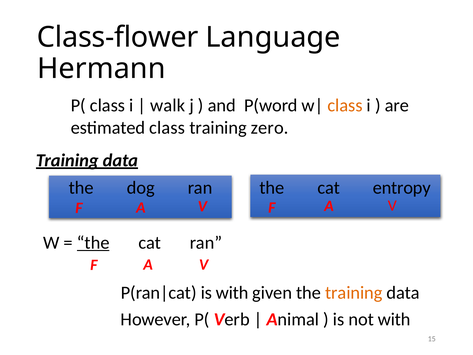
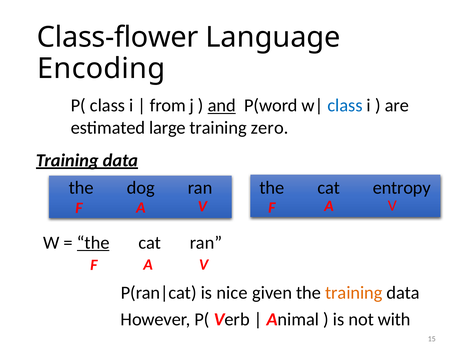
Hermann: Hermann -> Encoding (101, 69)
walk: walk -> from (168, 105)
and underline: none -> present (222, 105)
class colour: orange -> blue (345, 105)
estimated class: class -> large (167, 128)
is with: with -> nice (232, 293)
